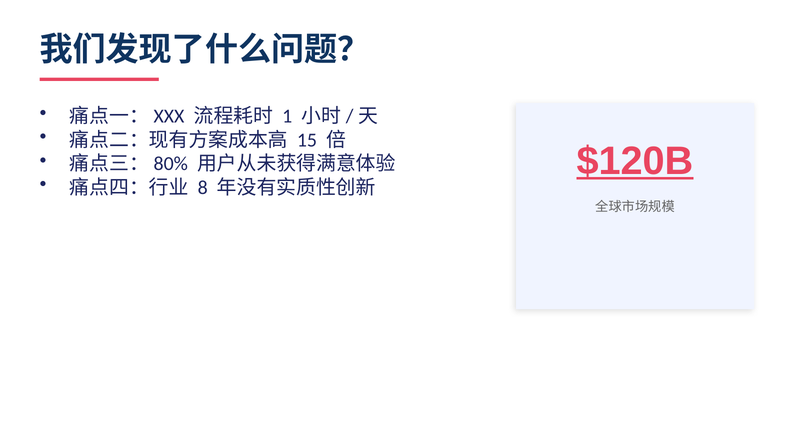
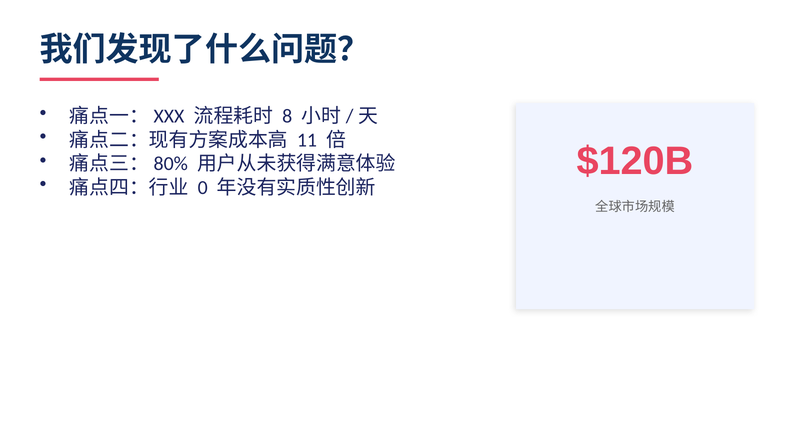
1: 1 -> 8 (287, 116)
15: 15 -> 11 (307, 140)
$120B underline: present -> none (635, 162)
8: 8 -> 0 (203, 188)
